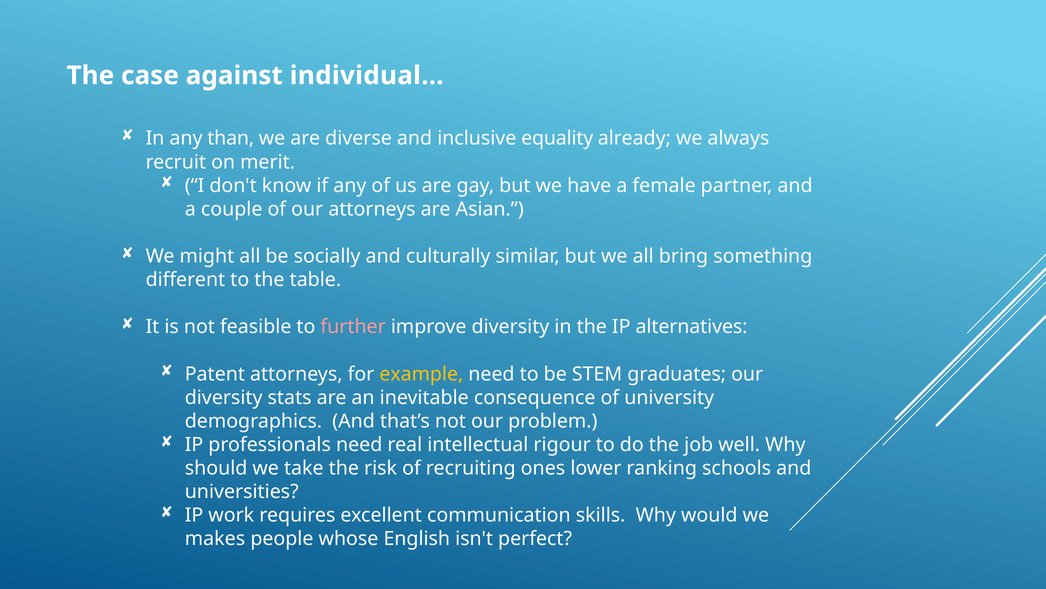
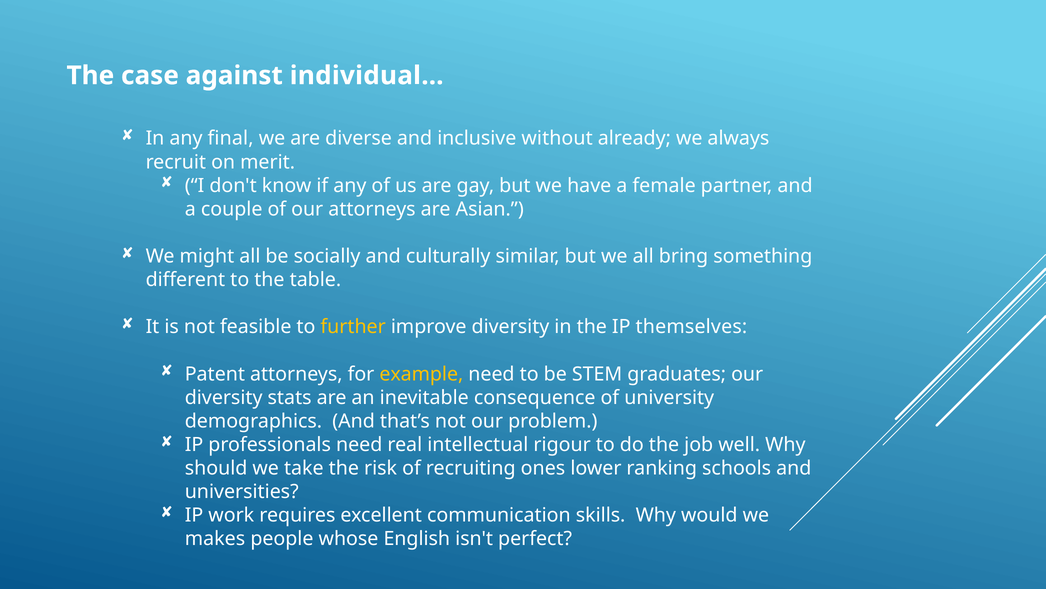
than: than -> final (231, 138)
equality: equality -> without (557, 138)
further colour: pink -> yellow (353, 327)
alternatives: alternatives -> themselves (691, 327)
